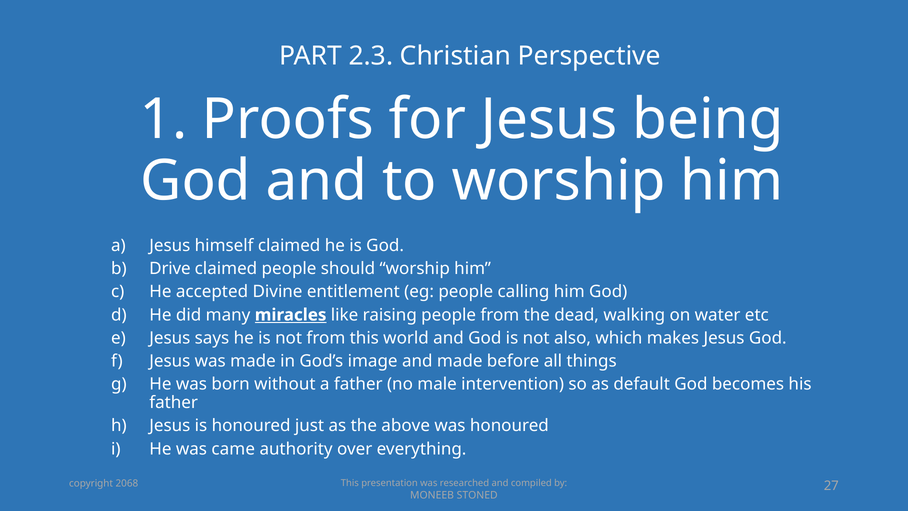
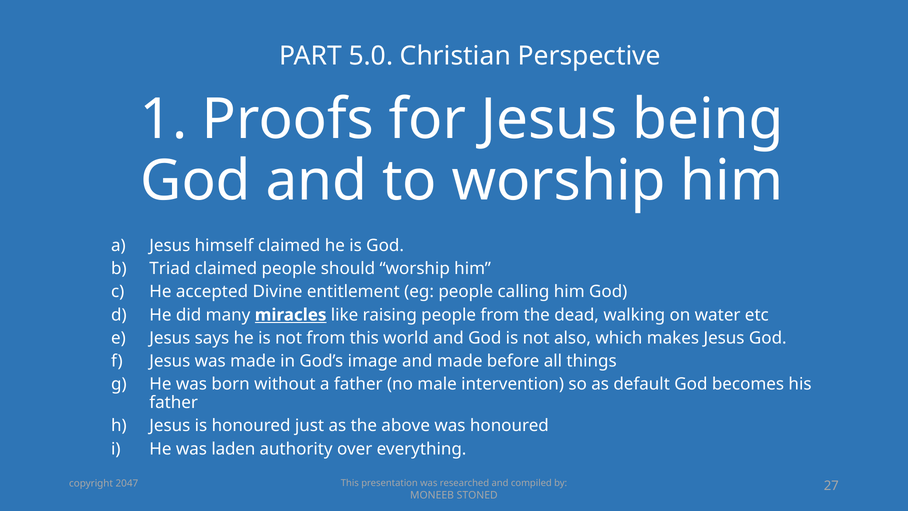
2.3: 2.3 -> 5.0 (371, 56)
Drive: Drive -> Triad (170, 269)
came: came -> laden (233, 449)
2068: 2068 -> 2047 (127, 483)
